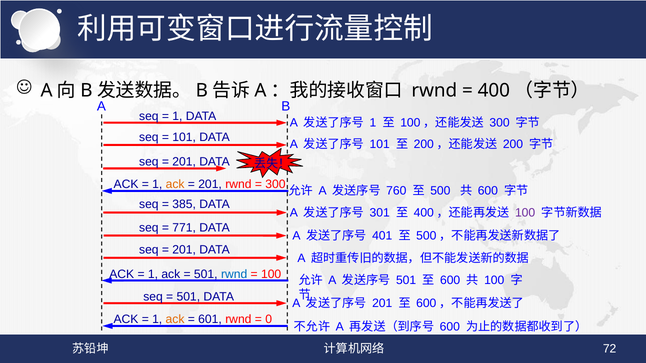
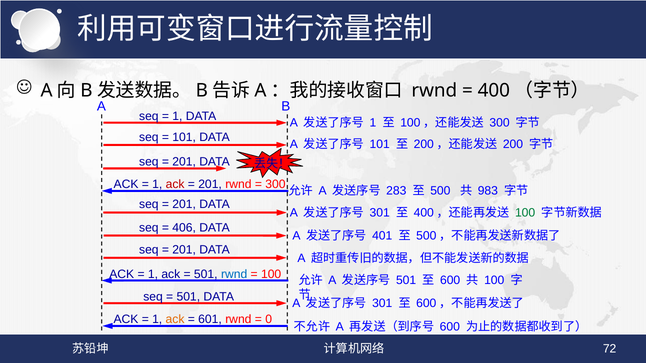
ack colour: orange -> red (175, 184)
760: 760 -> 283 (396, 191)
600: 600 -> 983 (488, 191)
385: 385 -> 201 (184, 204)
100 colour: purple -> green (525, 213)
771: 771 -> 406 (184, 228)
201: 201 -> 301 (382, 303)
